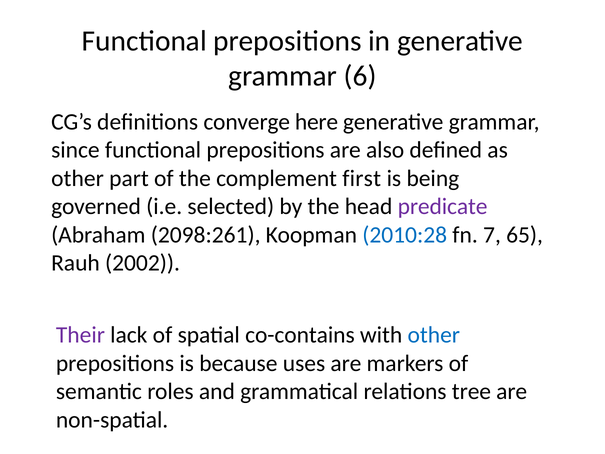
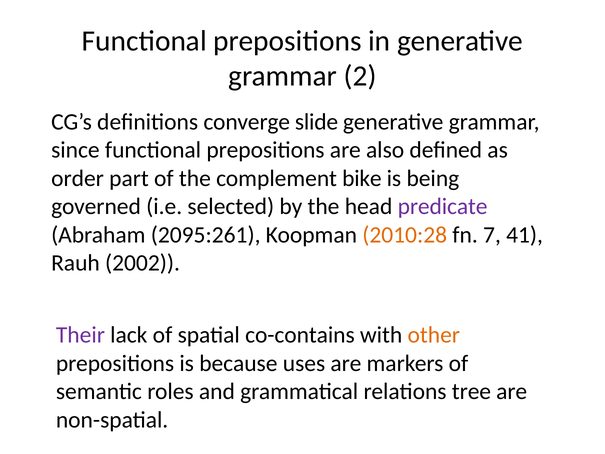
6: 6 -> 2 (360, 76)
here: here -> slide (317, 122)
other: other -> order (78, 178)
first: first -> bike (362, 178)
2098:261: 2098:261 -> 2095:261 (206, 235)
2010:28 colour: blue -> orange (405, 235)
65: 65 -> 41 (525, 235)
other colour: blue -> orange (434, 335)
